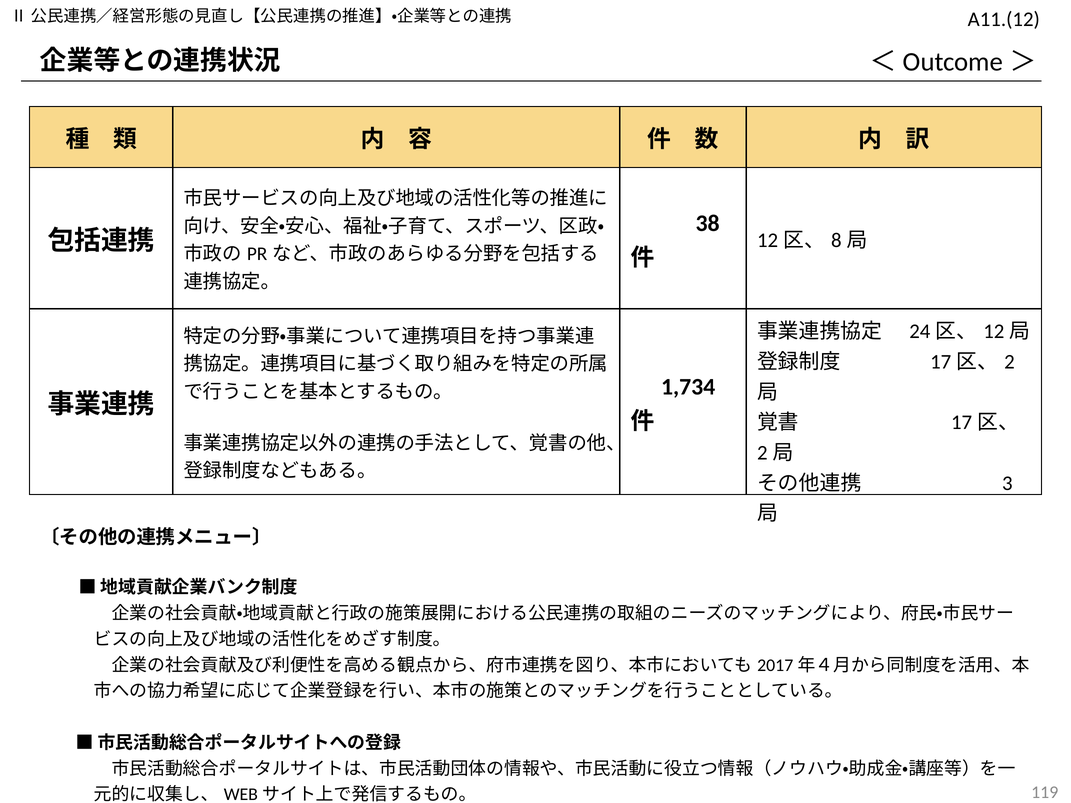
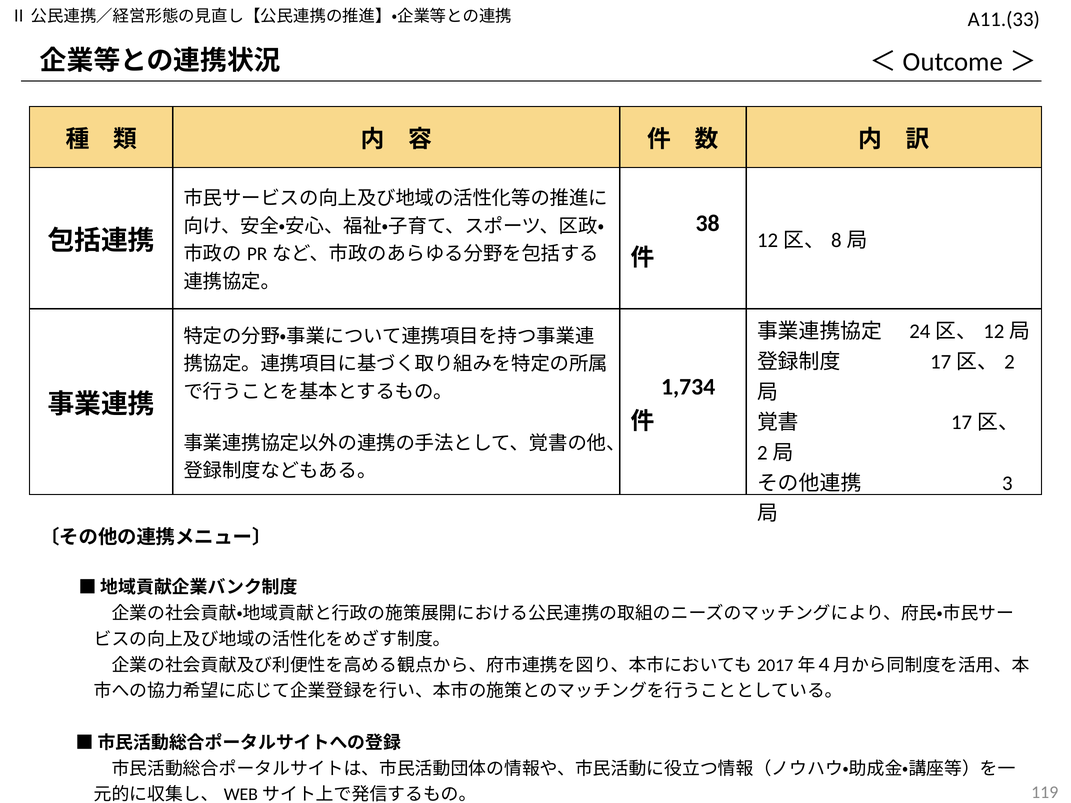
A11.(12: A11.(12 -> A11.(33 (1004, 19)
